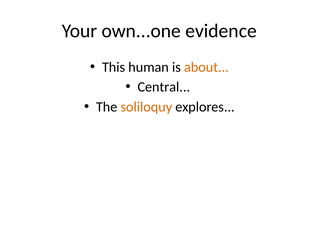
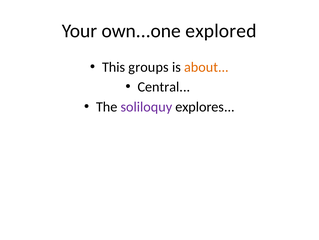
evidence: evidence -> explored (221, 31)
human: human -> groups (149, 67)
soliloquy colour: orange -> purple (146, 107)
